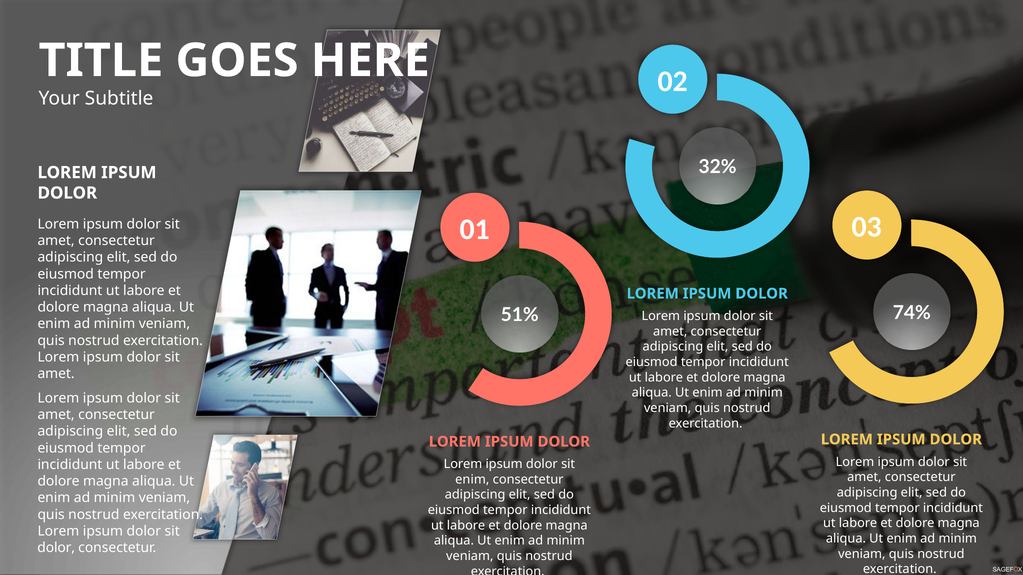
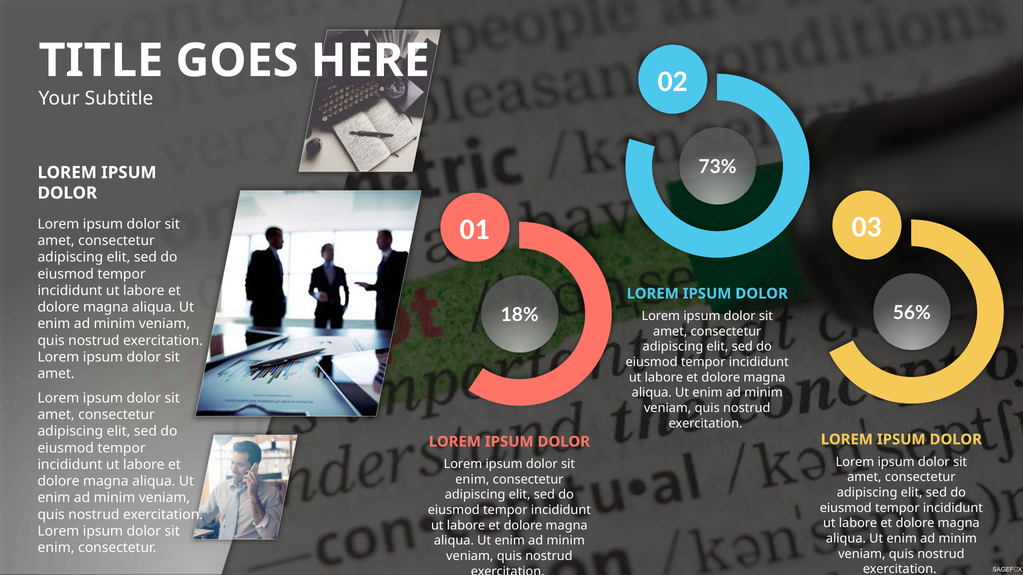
32%: 32% -> 73% (718, 167)
74%: 74% -> 56% (912, 313)
51%: 51% -> 18% (520, 315)
dolor: dolor -> enim (56, 548)
